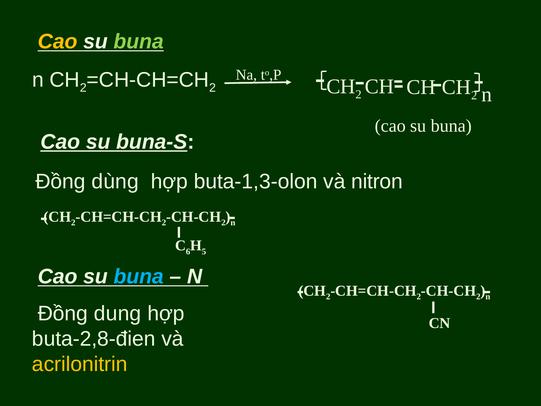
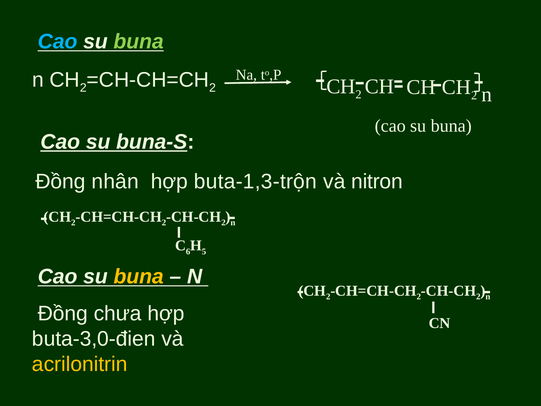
Cao colour: yellow -> light blue (58, 42)
dùng: dùng -> nhân (115, 181)
buta-1,3-olon: buta-1,3-olon -> buta-1,3-trộn (255, 181)
buna colour: light blue -> yellow (139, 277)
dung: dung -> chưa (118, 313)
buta-2,8-đien: buta-2,8-đien -> buta-3,0-đien (94, 339)
